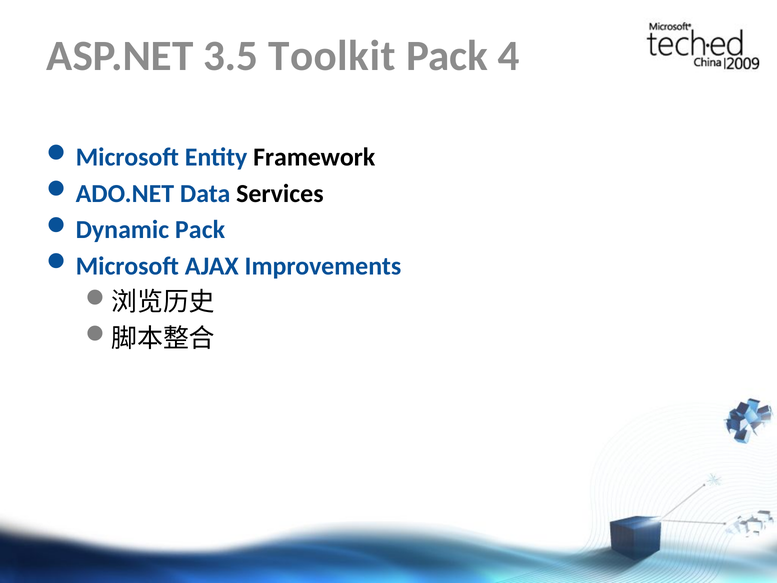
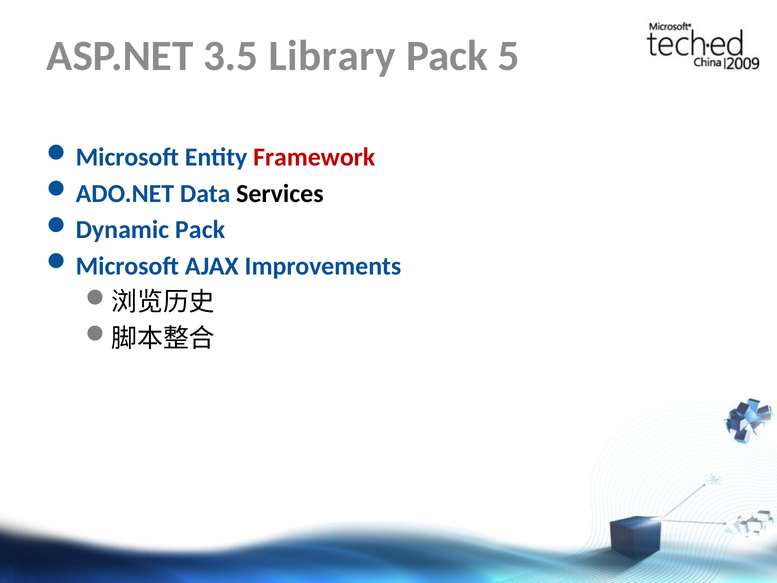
Toolkit: Toolkit -> Library (332, 56)
4: 4 -> 5 (509, 56)
Framework colour: black -> red (314, 157)
